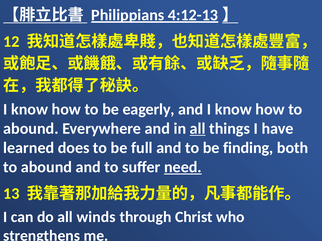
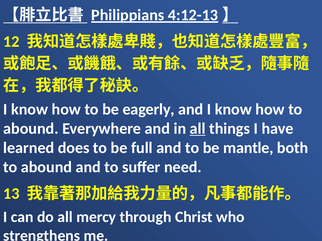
finding: finding -> mantle (248, 148)
need underline: present -> none (183, 167)
winds: winds -> mercy (96, 217)
